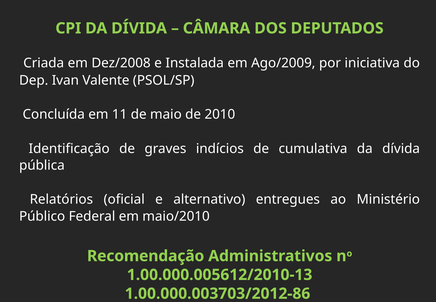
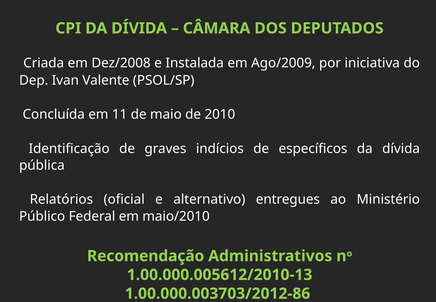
cumulativa: cumulativa -> específicos (313, 149)
